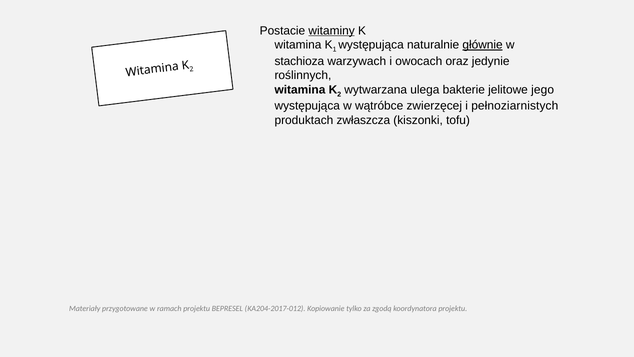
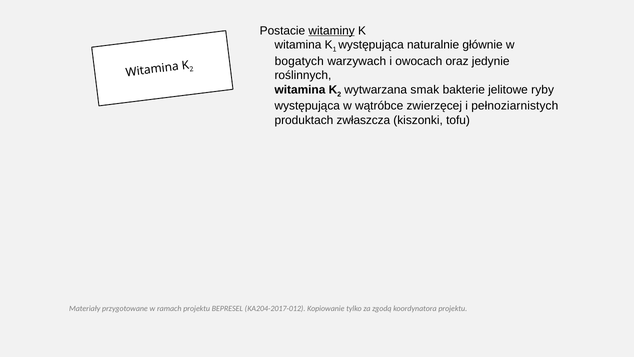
głównie underline: present -> none (483, 45)
stachioza: stachioza -> bogatych (299, 61)
ulega: ulega -> smak (425, 90)
jego: jego -> ryby (543, 90)
